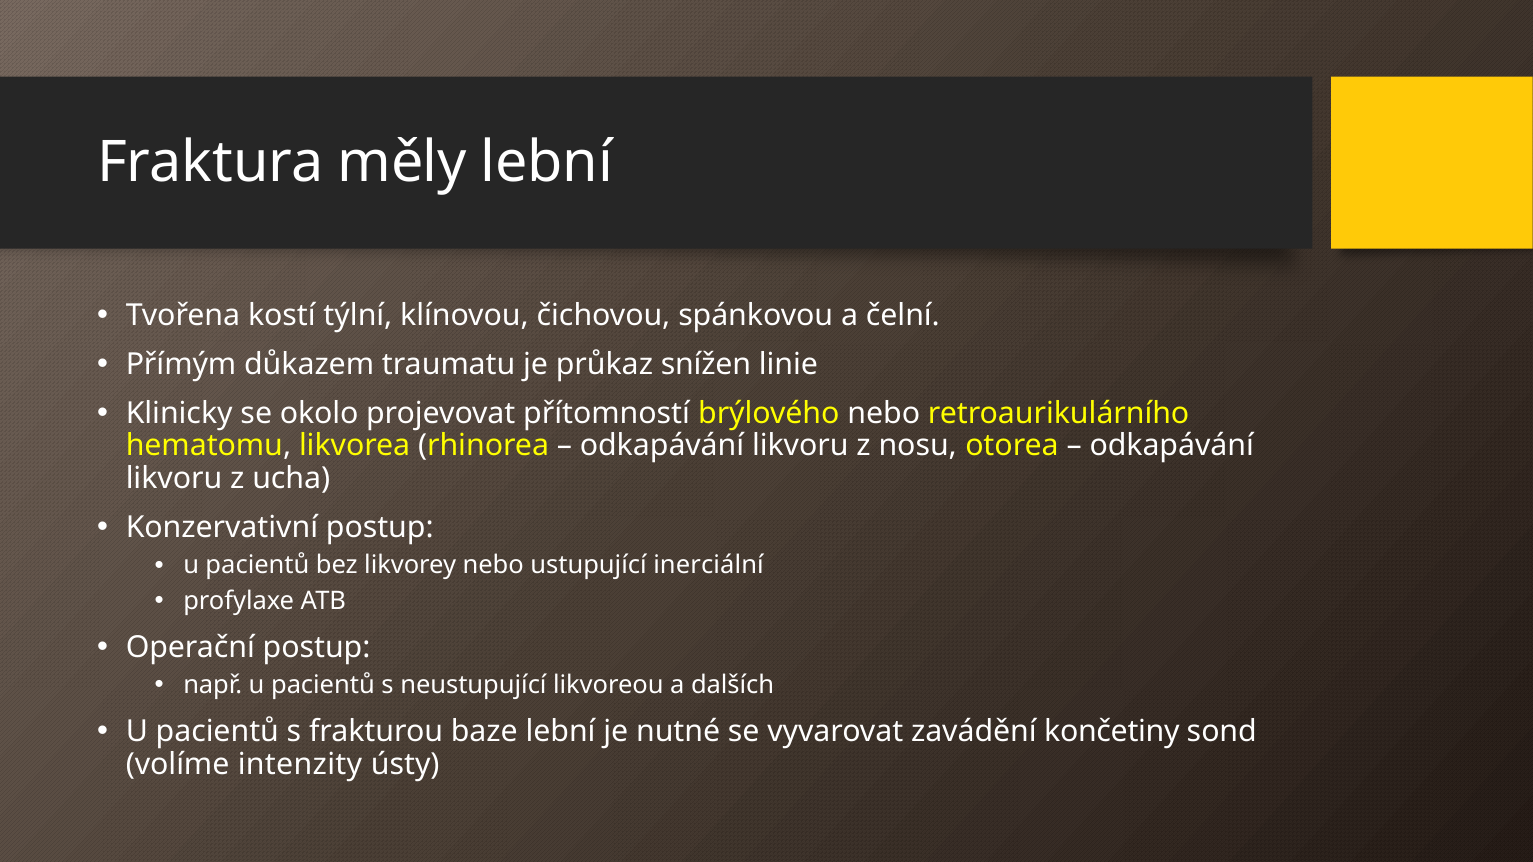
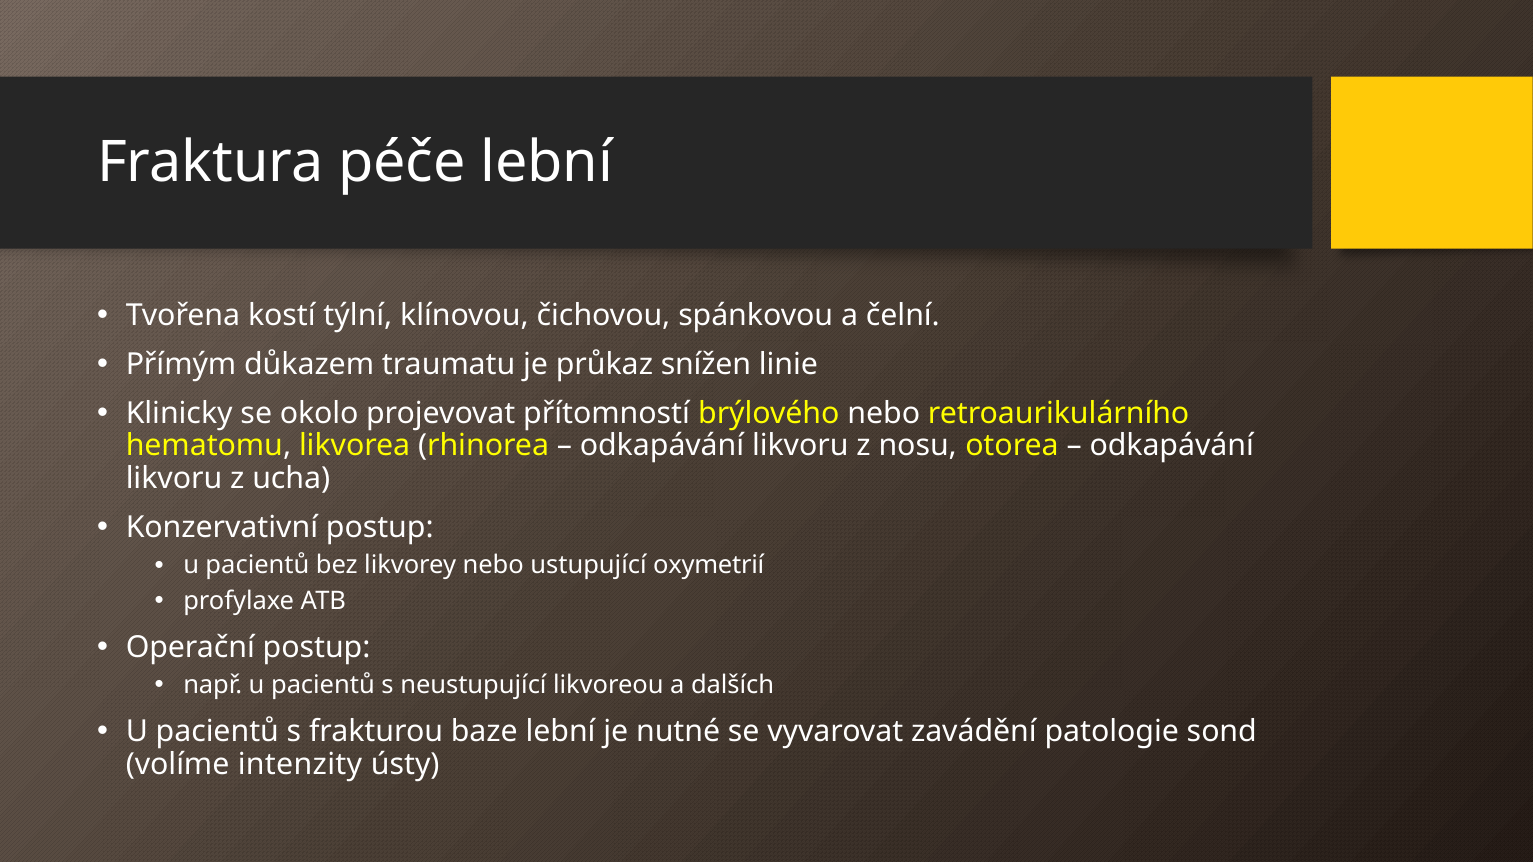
měly: měly -> péče (402, 162)
inerciální: inerciální -> oxymetrií (709, 566)
končetiny: končetiny -> patologie (1112, 732)
